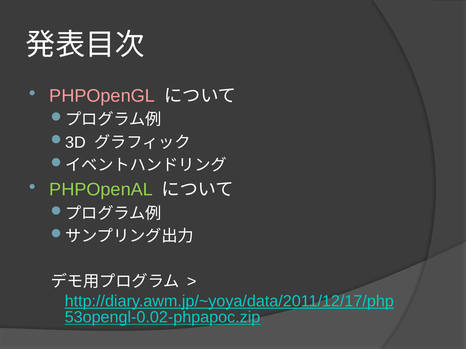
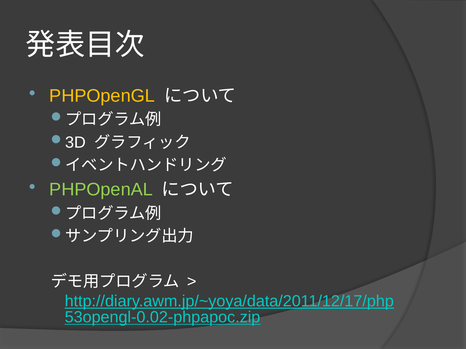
PHPOpenGL colour: pink -> yellow (102, 96)
